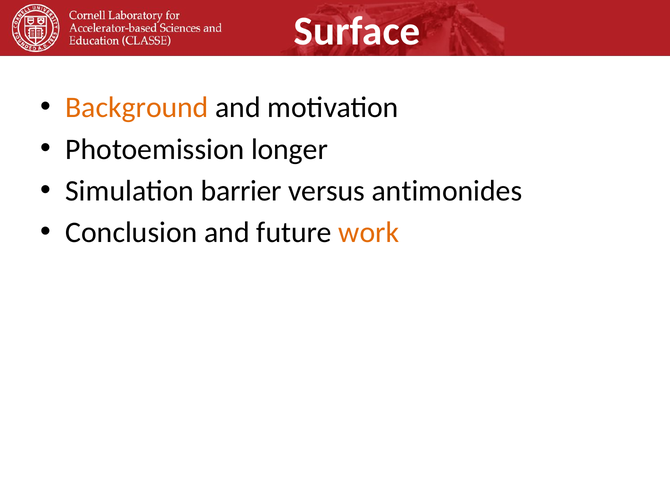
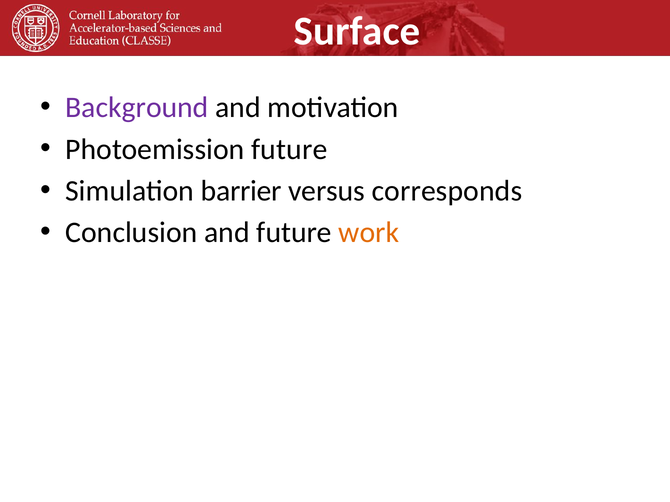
Background colour: orange -> purple (137, 108)
Photoemission longer: longer -> future (289, 149)
antimonides: antimonides -> corresponds (447, 191)
